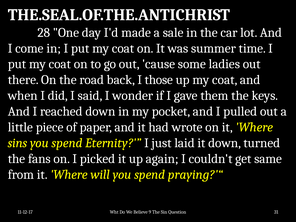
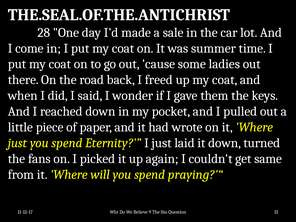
those: those -> freed (159, 80)
sins: sins -> just (18, 143)
